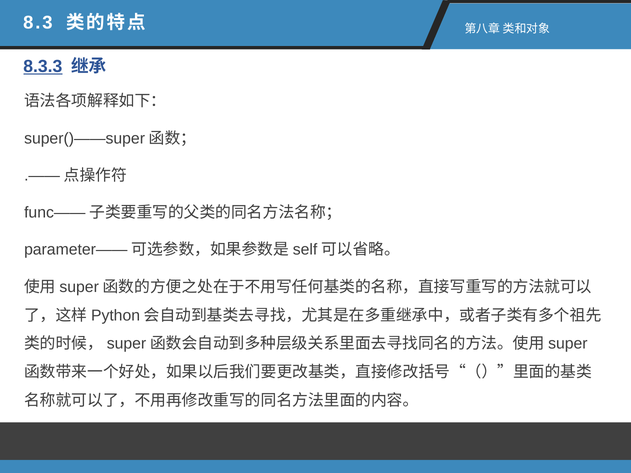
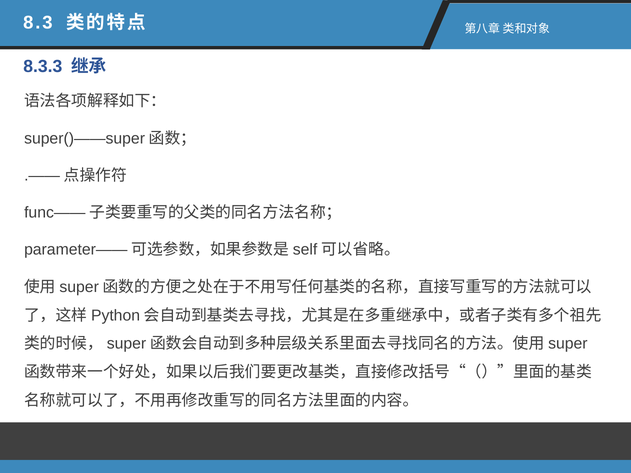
8.3.3 underline: present -> none (43, 66)
